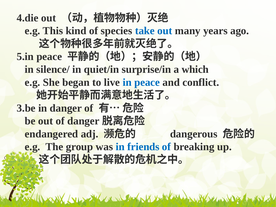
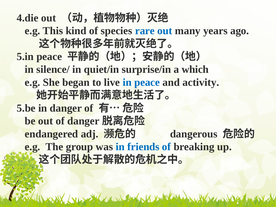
take: take -> rare (145, 31)
conflict: conflict -> activity (201, 82)
3.be: 3.be -> 5.be (26, 108)
